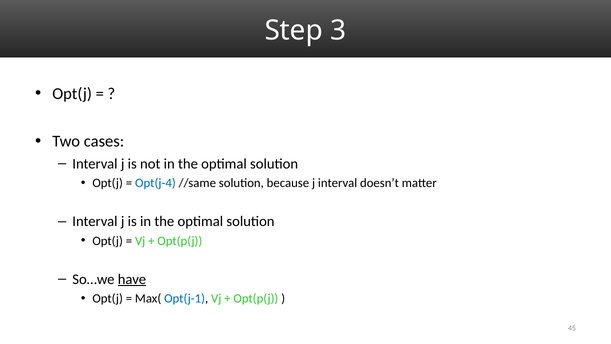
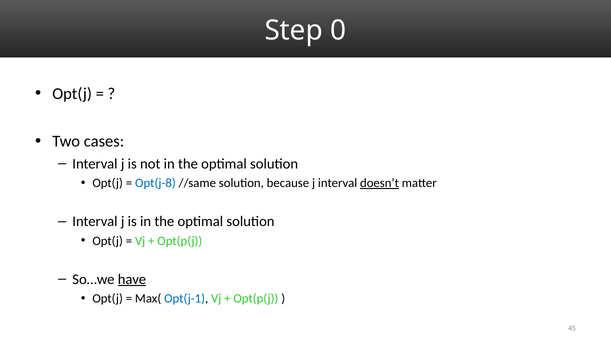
3: 3 -> 0 (338, 31)
Opt(j-4: Opt(j-4 -> Opt(j-8 (155, 183)
doesn’t underline: none -> present (379, 183)
